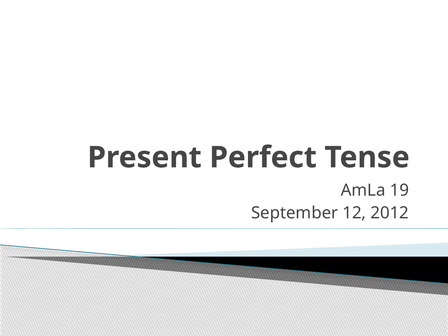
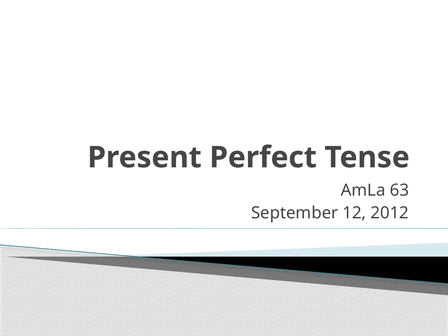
19: 19 -> 63 (399, 190)
